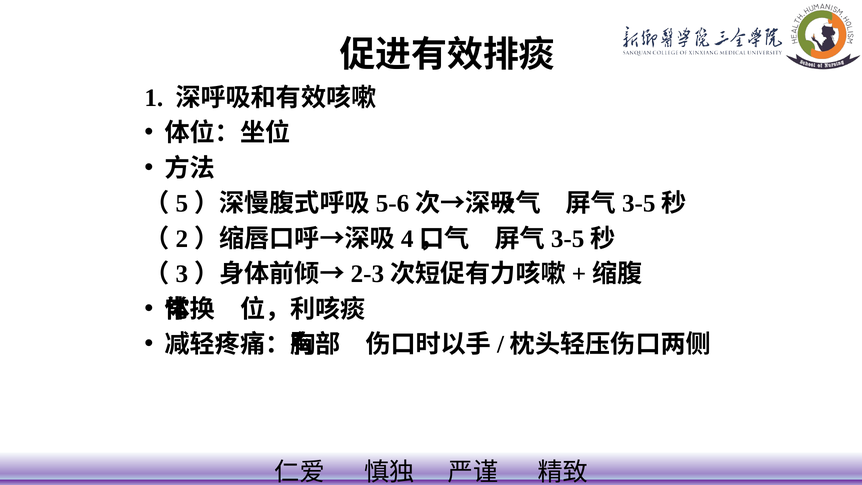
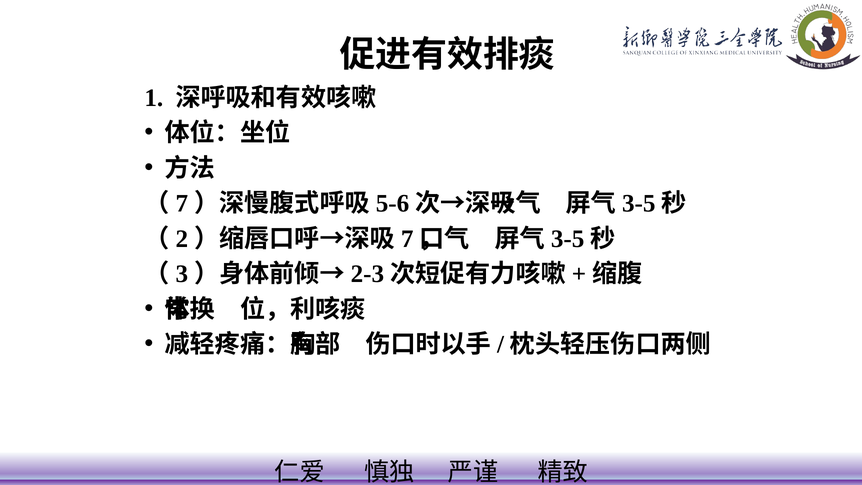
5: 5 -> 7 (182, 203)
4: 4 -> 7 (407, 239)
